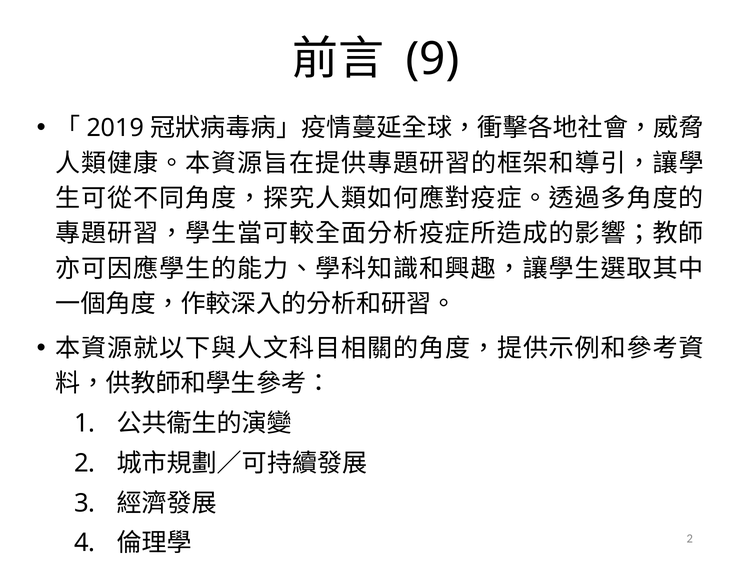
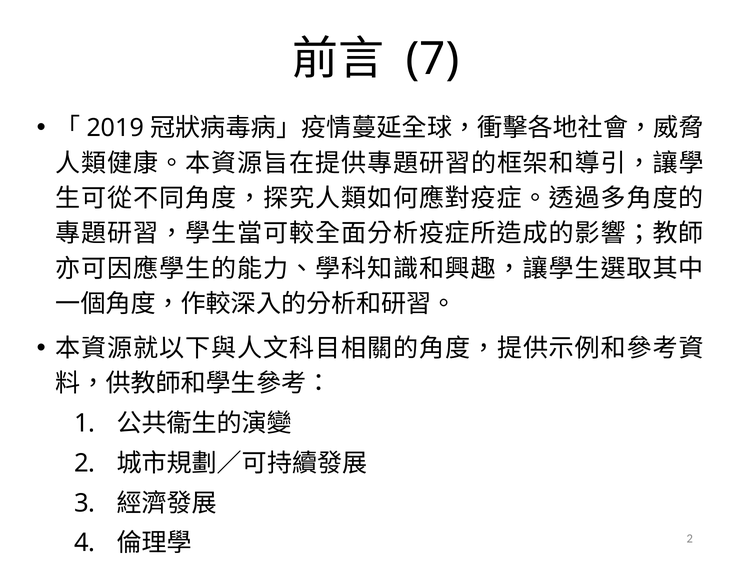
9: 9 -> 7 (433, 59)
